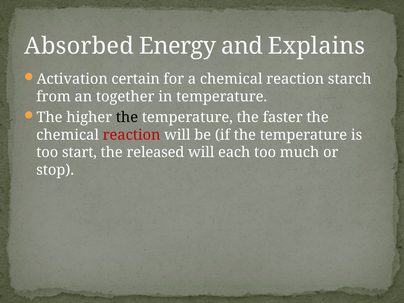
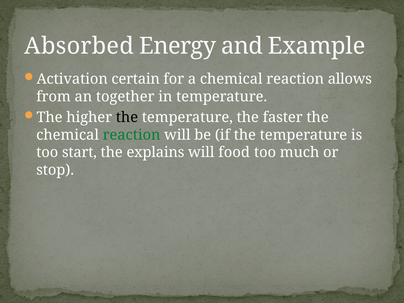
Explains: Explains -> Example (317, 46)
starch: starch -> allows (350, 79)
reaction colour: red -> green (132, 135)
released: released -> explains (155, 152)
each: each -> food (234, 152)
